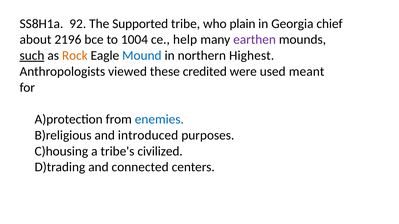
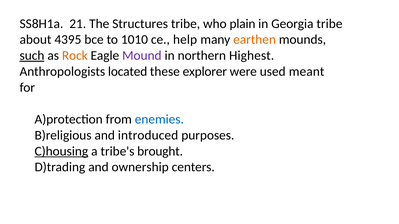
92: 92 -> 21 (78, 24)
Supported: Supported -> Structures (140, 24)
Georgia chief: chief -> tribe (329, 24)
2196: 2196 -> 4395 (68, 40)
1004: 1004 -> 1010 (134, 40)
earthen colour: purple -> orange (255, 40)
Mound colour: blue -> purple (142, 56)
viewed: viewed -> located (128, 72)
credited: credited -> explorer (205, 72)
C)housing underline: none -> present (61, 151)
civilized: civilized -> brought (160, 151)
connected: connected -> ownership (140, 167)
